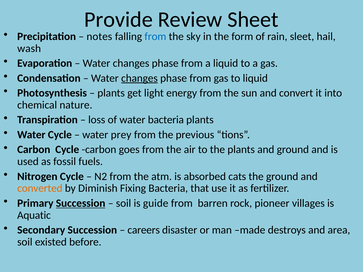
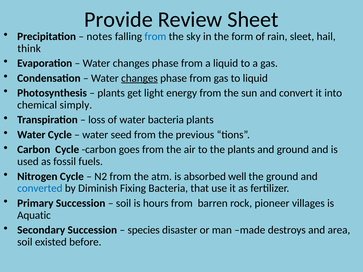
wash: wash -> think (29, 48)
nature: nature -> simply (76, 105)
prey: prey -> seed (121, 135)
cats: cats -> well (237, 177)
converted colour: orange -> blue (40, 189)
Succession underline: present -> none (81, 203)
guide: guide -> hours (156, 203)
careers: careers -> species (144, 230)
